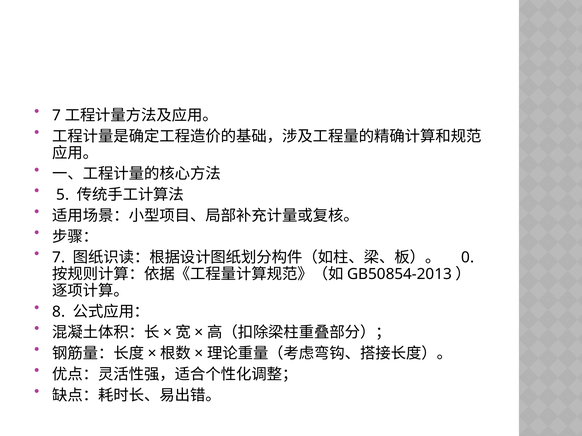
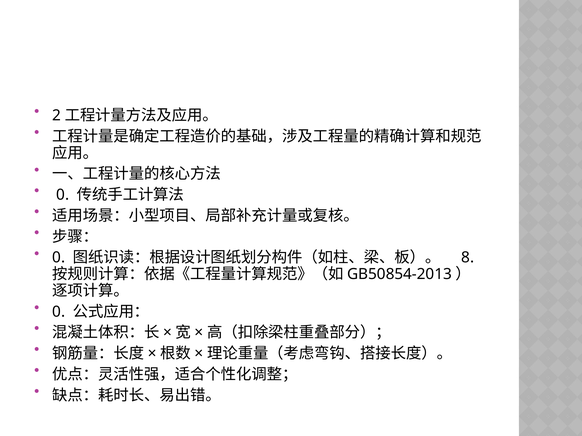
7: 7 -> 2 (57, 116)
5: 5 -> 0 (63, 195)
7: 7 -> 0 (59, 258)
0: 0 -> 8 (468, 258)
8: 8 -> 0 (59, 312)
